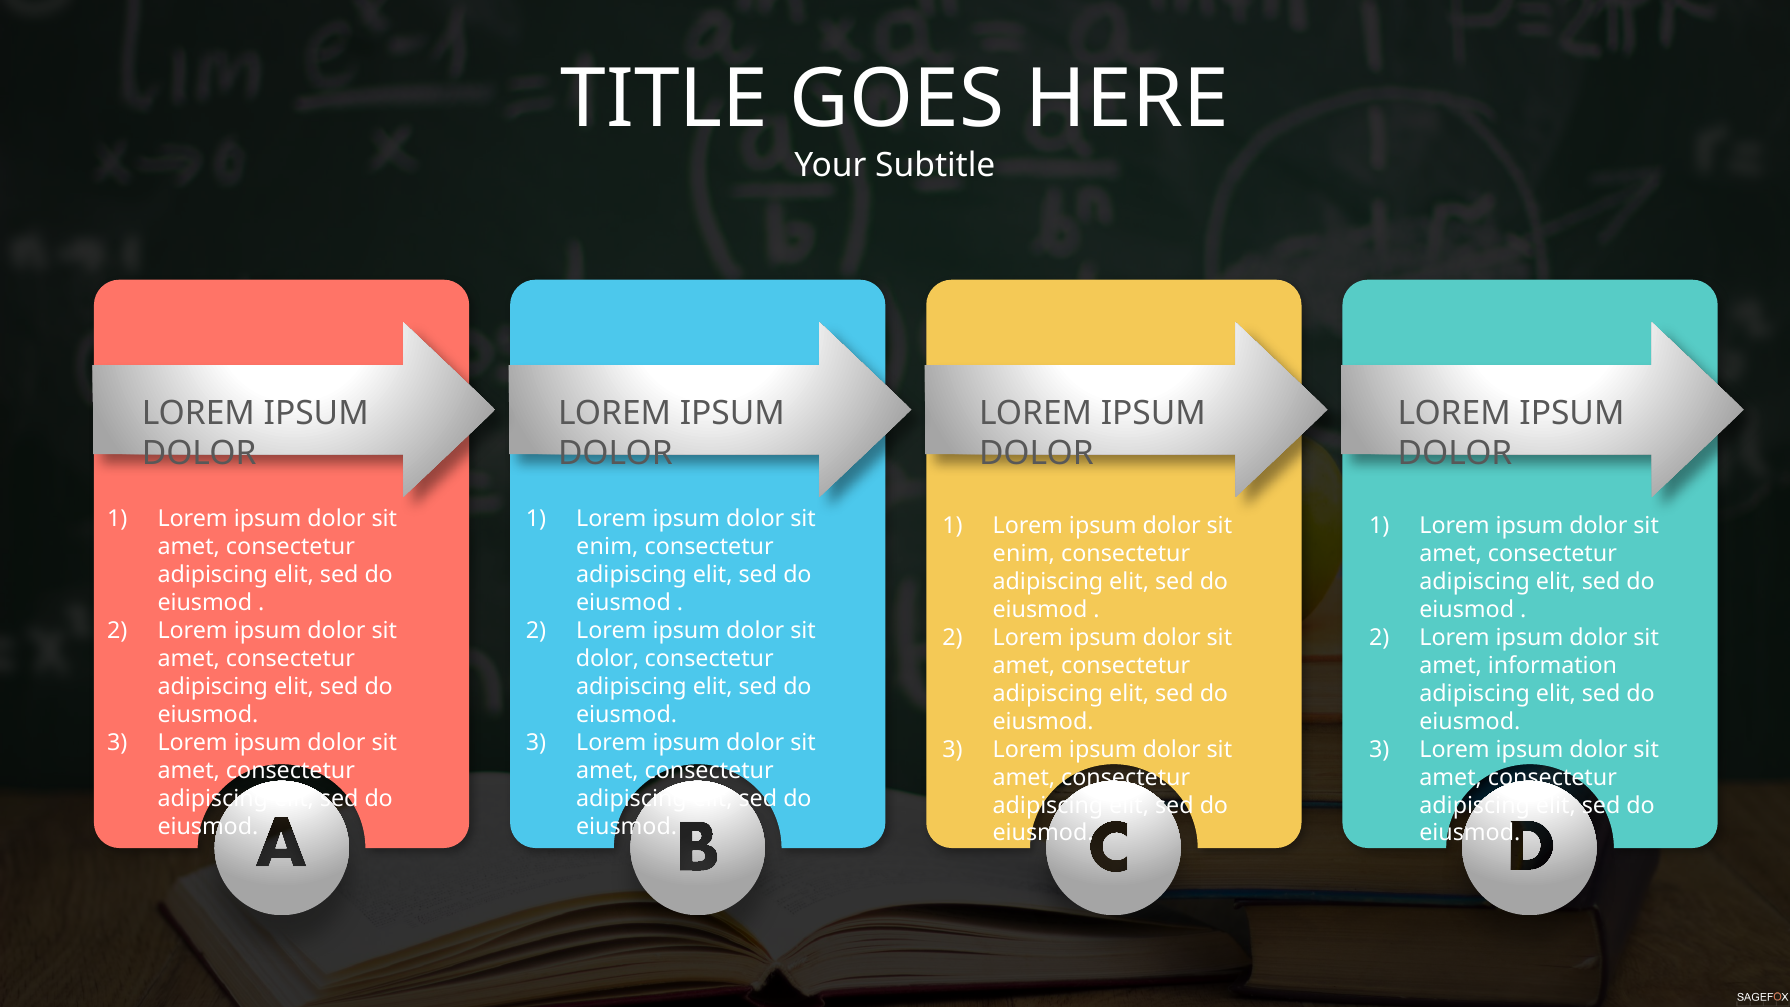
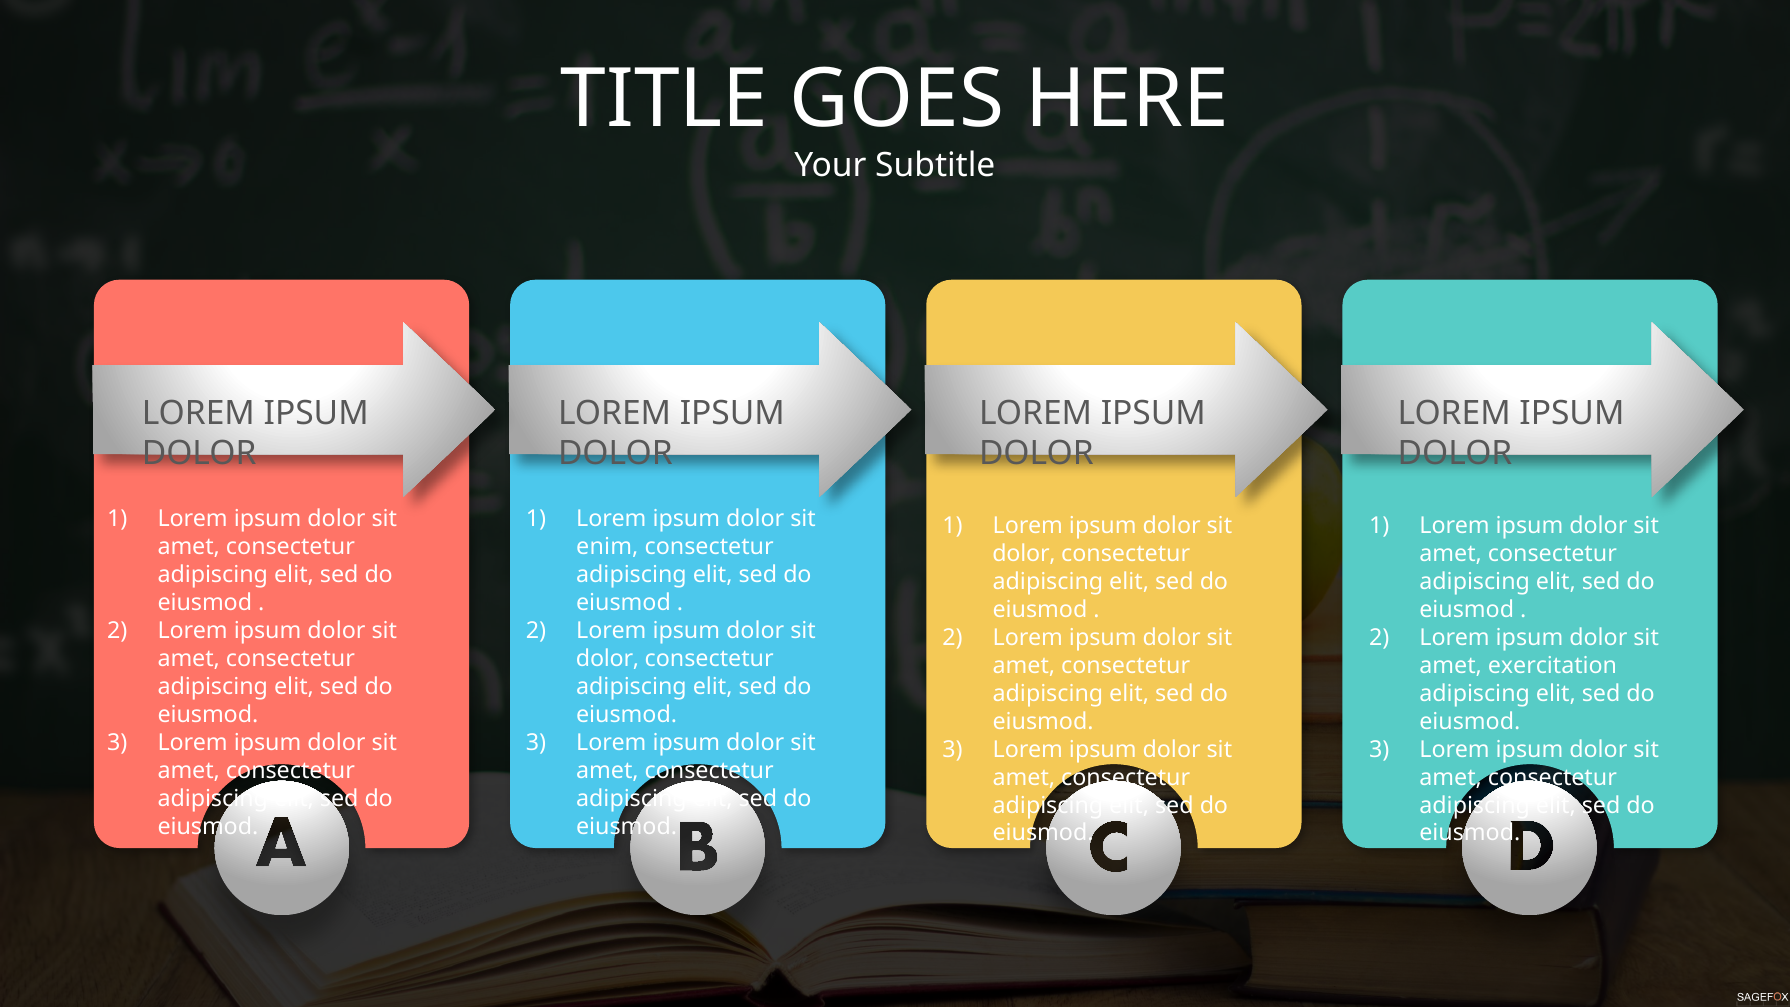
enim: enim -> dolor (1024, 554)
information: information -> exercitation (1552, 665)
